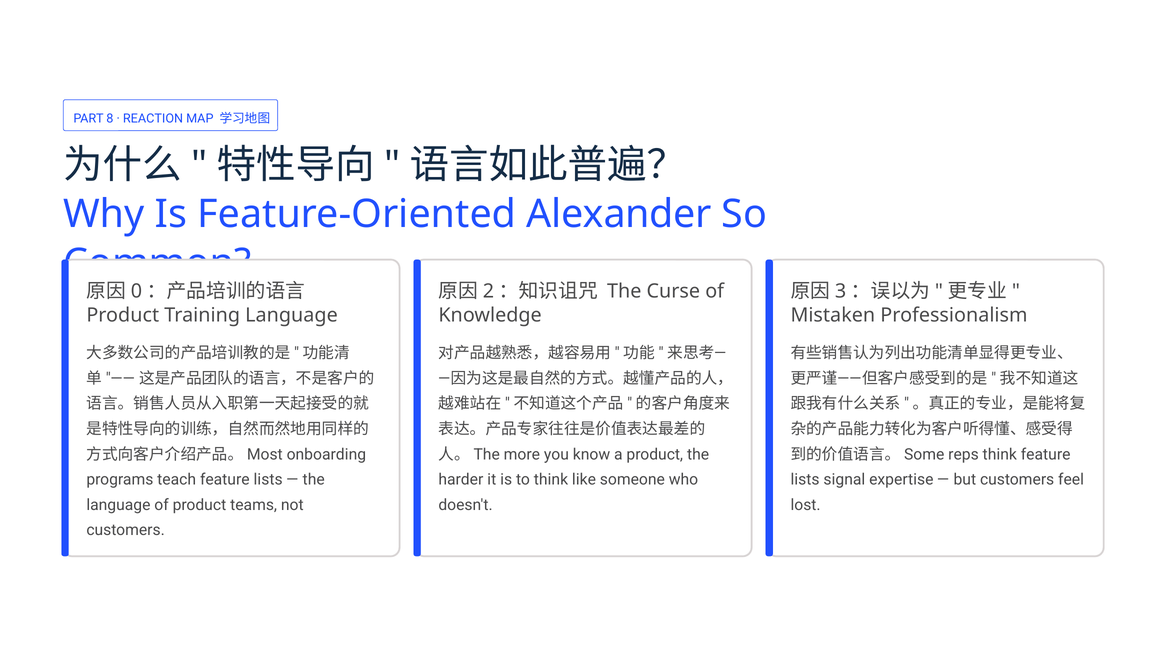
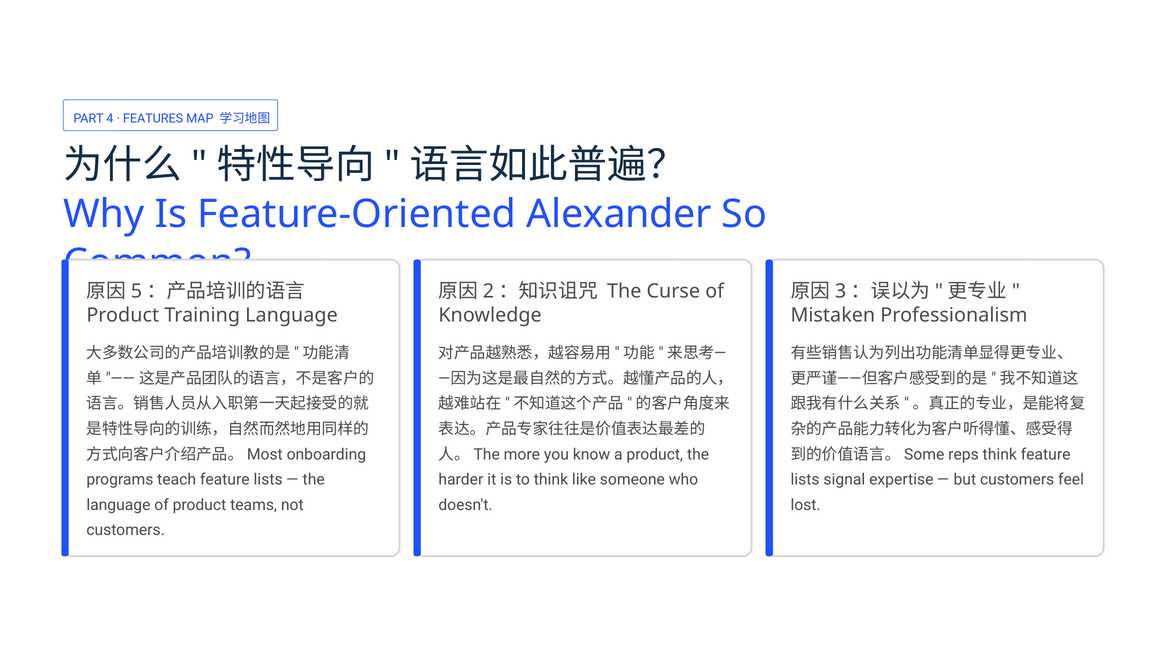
8: 8 -> 4 (110, 119)
REACTION: REACTION -> FEATURES (153, 119)
0: 0 -> 5 (136, 291)
